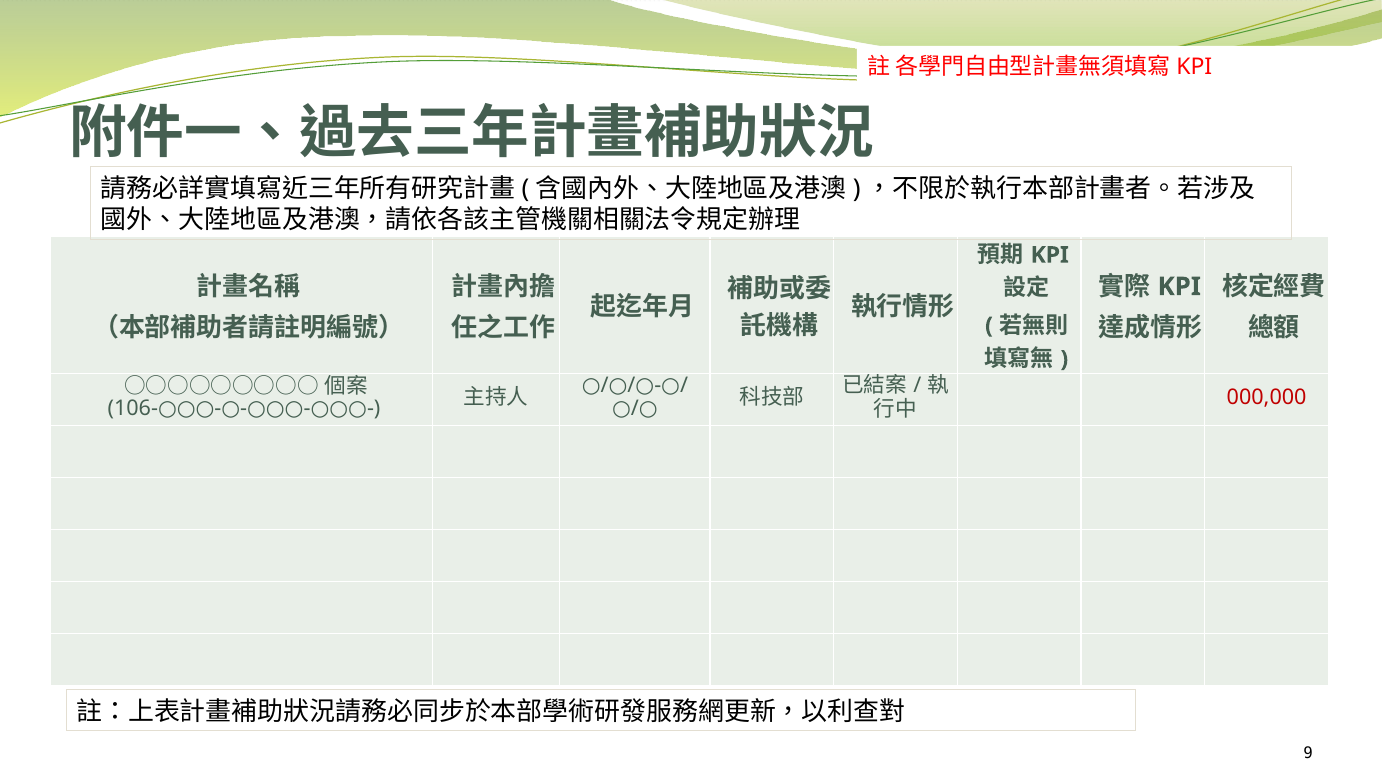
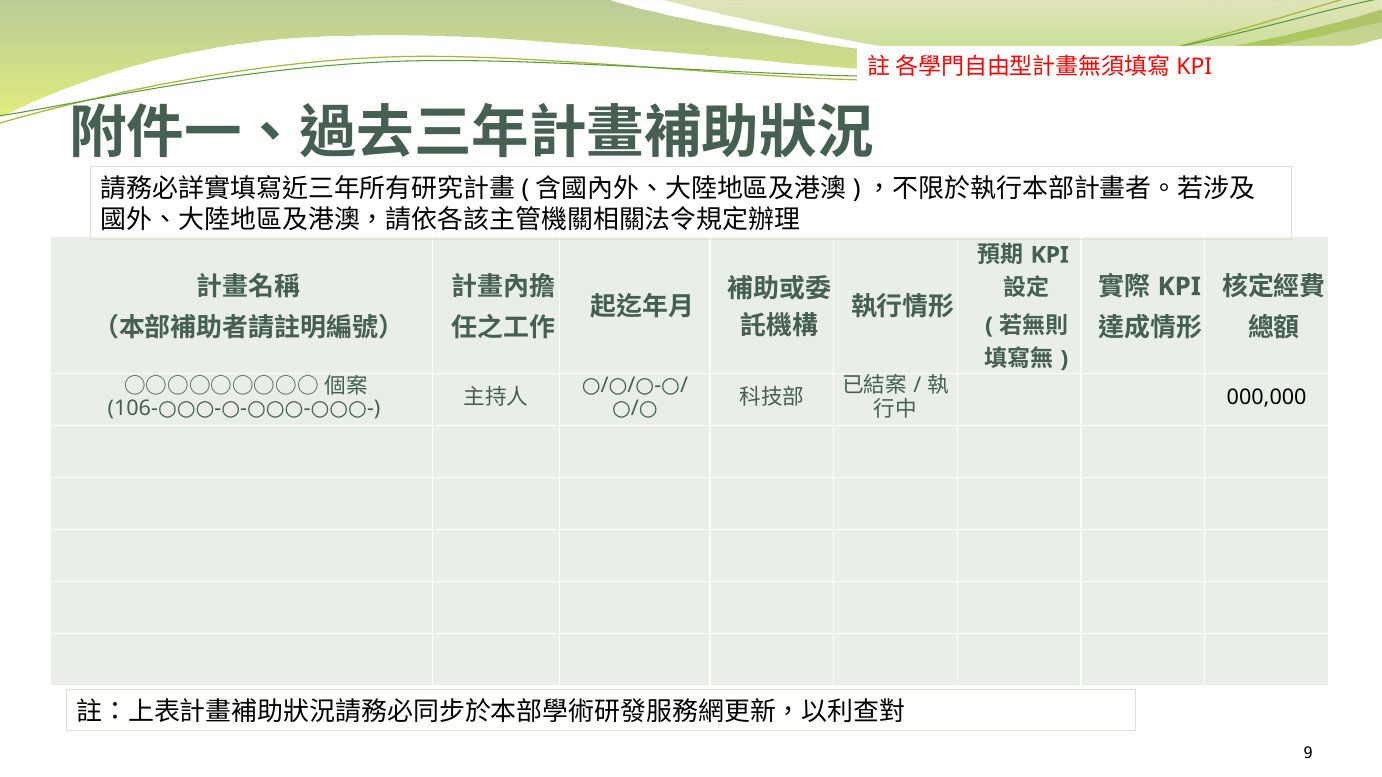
000,000 colour: red -> black (1267, 397)
